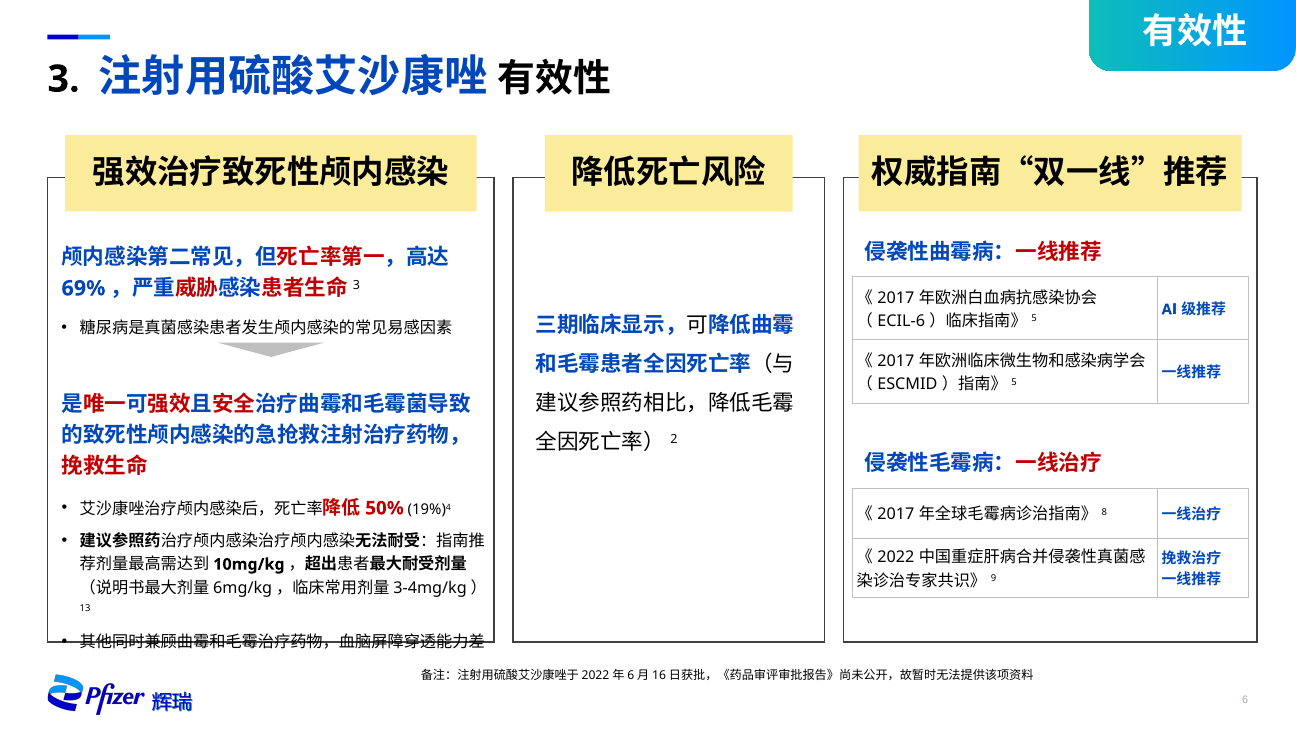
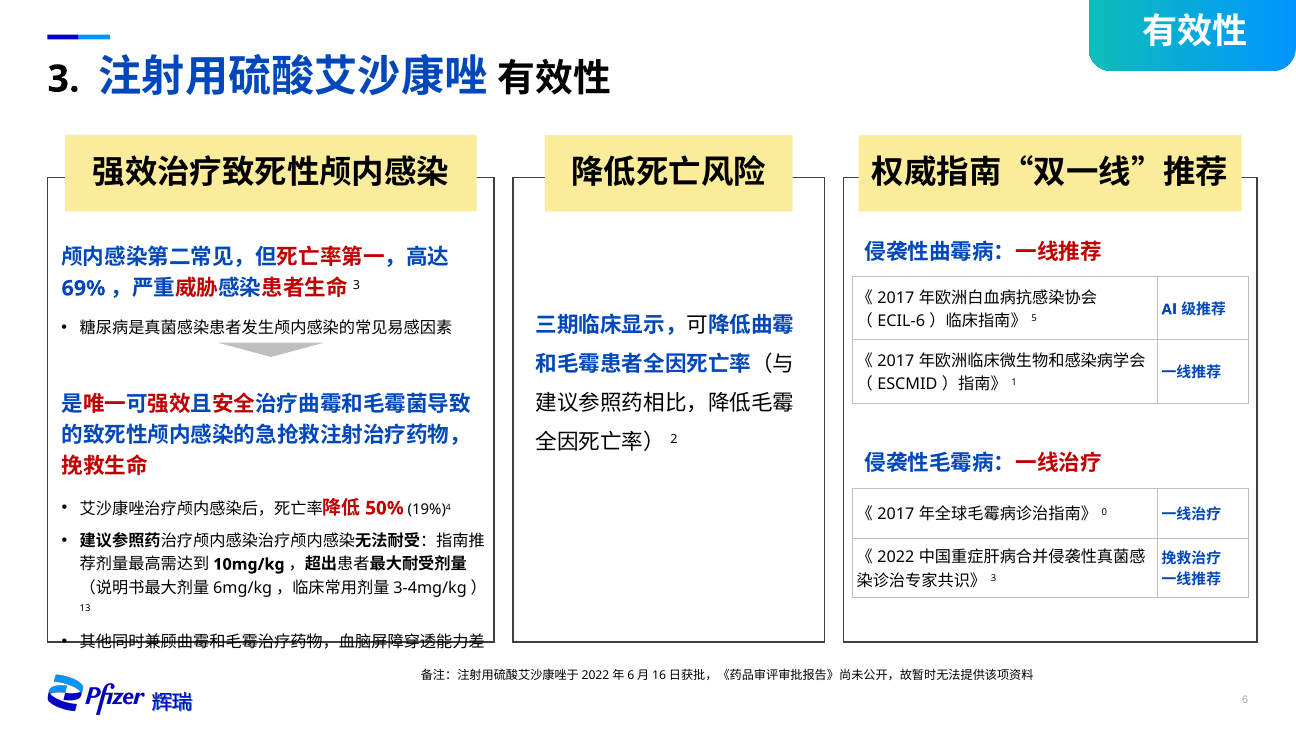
5: 5 -> 1 (1014, 382)
8: 8 -> 0 (1104, 512)
9: 9 -> 3 (994, 578)
